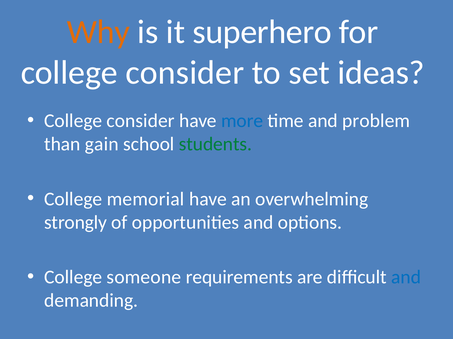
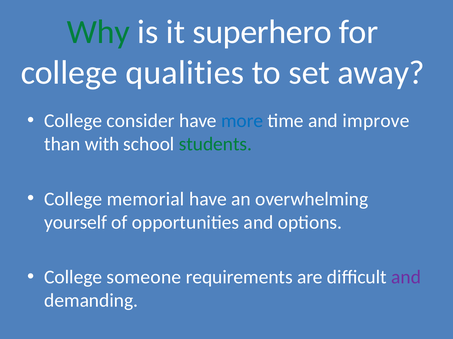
Why colour: orange -> green (98, 32)
consider: consider -> qualities (185, 73)
ideas: ideas -> away (381, 73)
problem: problem -> improve (376, 121)
gain: gain -> with (102, 144)
strongly: strongly -> yourself (76, 223)
and colour: blue -> purple (406, 278)
